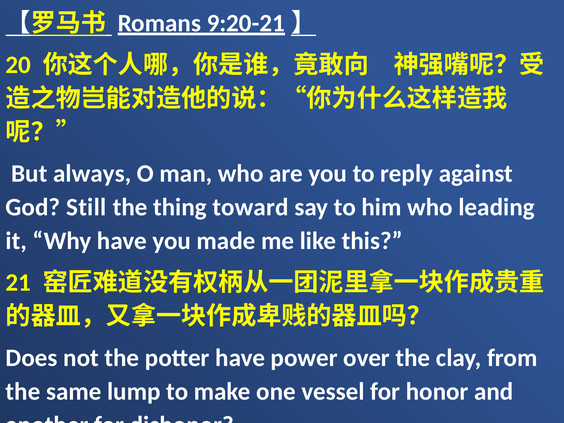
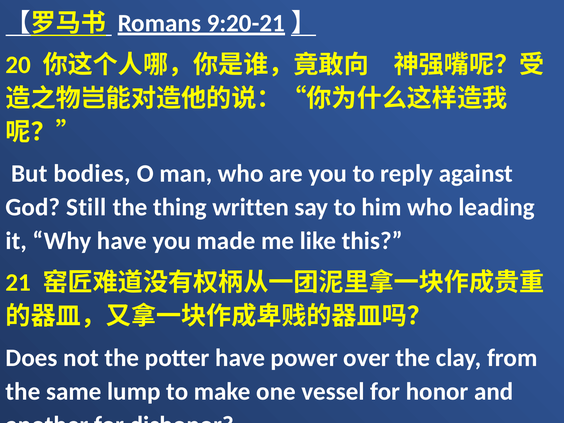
always: always -> bodies (92, 174)
toward: toward -> written (251, 207)
